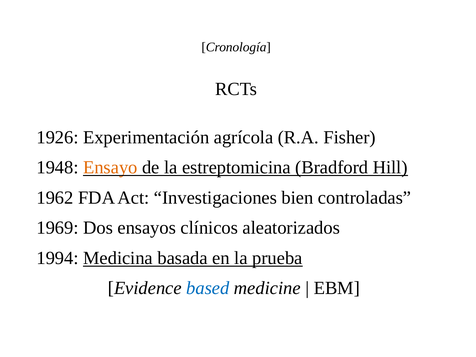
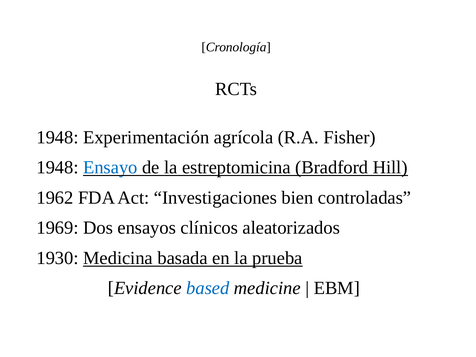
1926: 1926 -> 1948 (58, 137)
Ensayo colour: orange -> blue (110, 167)
1994: 1994 -> 1930 (58, 258)
